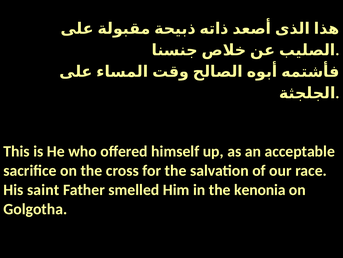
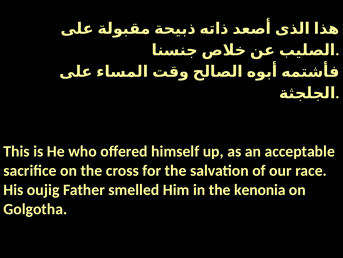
saint: saint -> oujig (43, 189)
